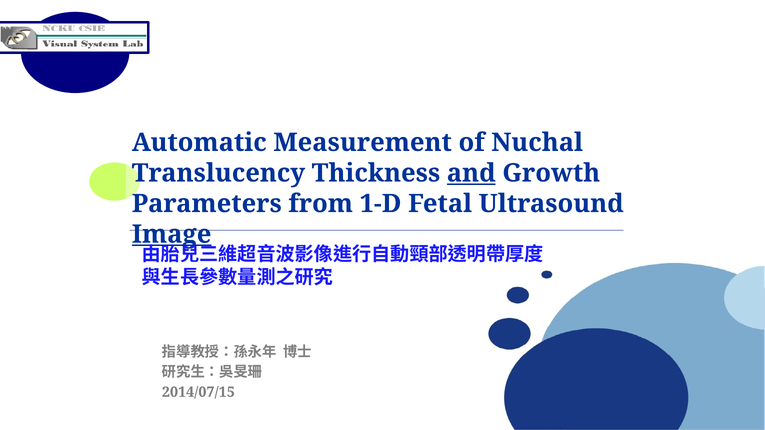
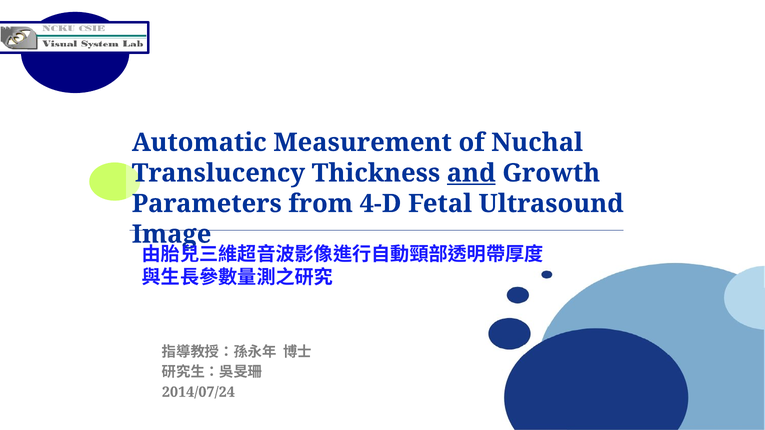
1-D: 1-D -> 4-D (380, 204)
Image underline: present -> none (172, 234)
2014/07/15: 2014/07/15 -> 2014/07/24 (198, 392)
